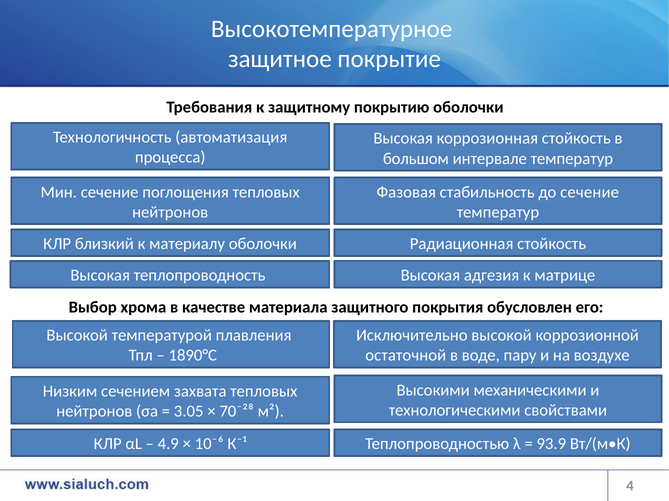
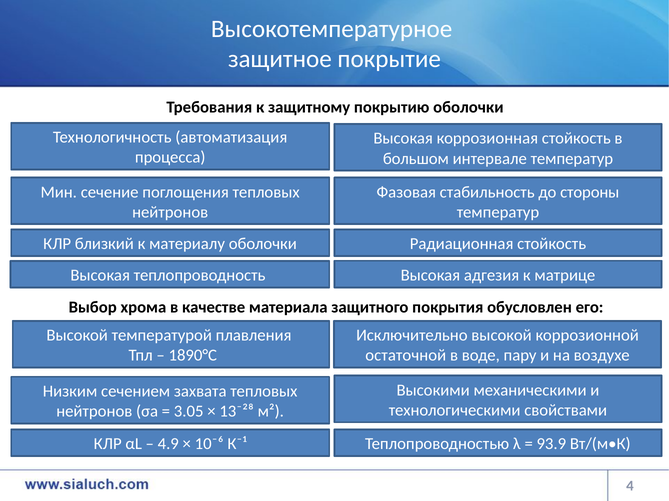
до сечение: сечение -> стороны (590, 192)
70⁻²⁸: 70⁻²⁸ -> 13⁻²⁸ (237, 412)
